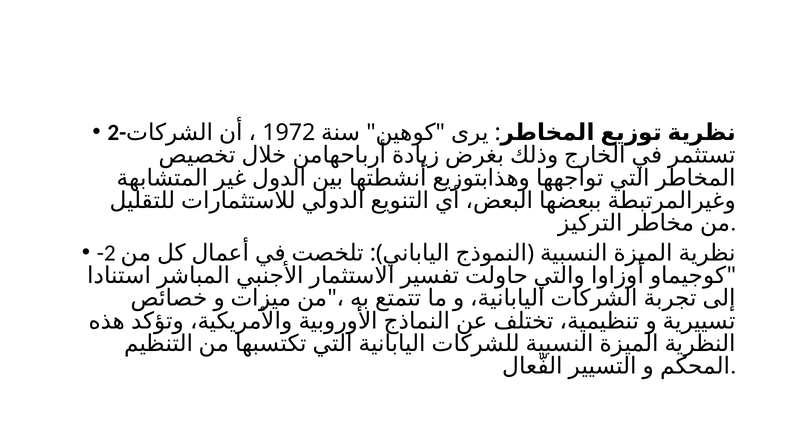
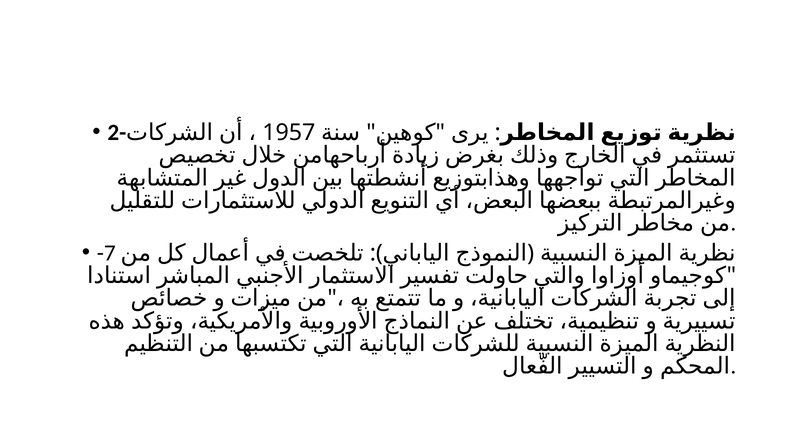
1972: 1972 -> 1957 (289, 133)
-2: -2 -> -7 (106, 253)
